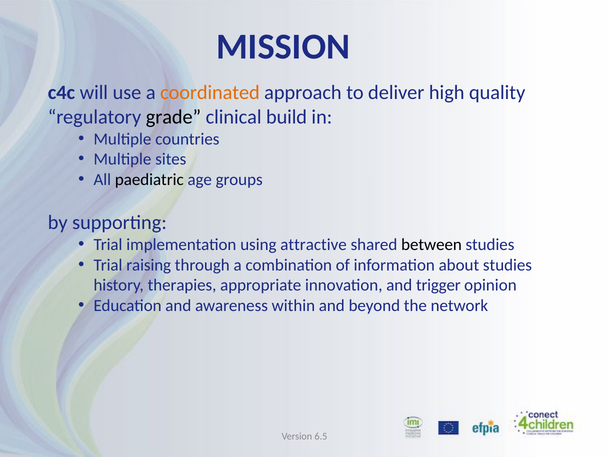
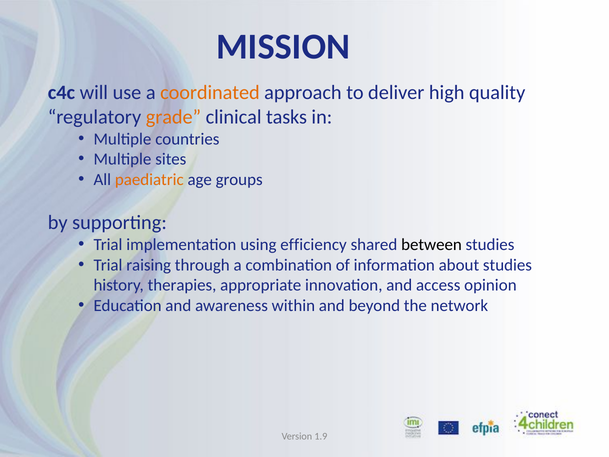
grade colour: black -> orange (173, 117)
build: build -> tasks (287, 117)
paediatric colour: black -> orange (149, 179)
attractive: attractive -> efficiency (314, 244)
trigger: trigger -> access (438, 285)
6.5: 6.5 -> 1.9 (321, 436)
